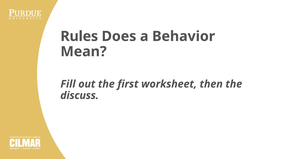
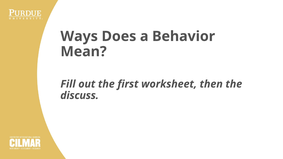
Rules: Rules -> Ways (79, 36)
